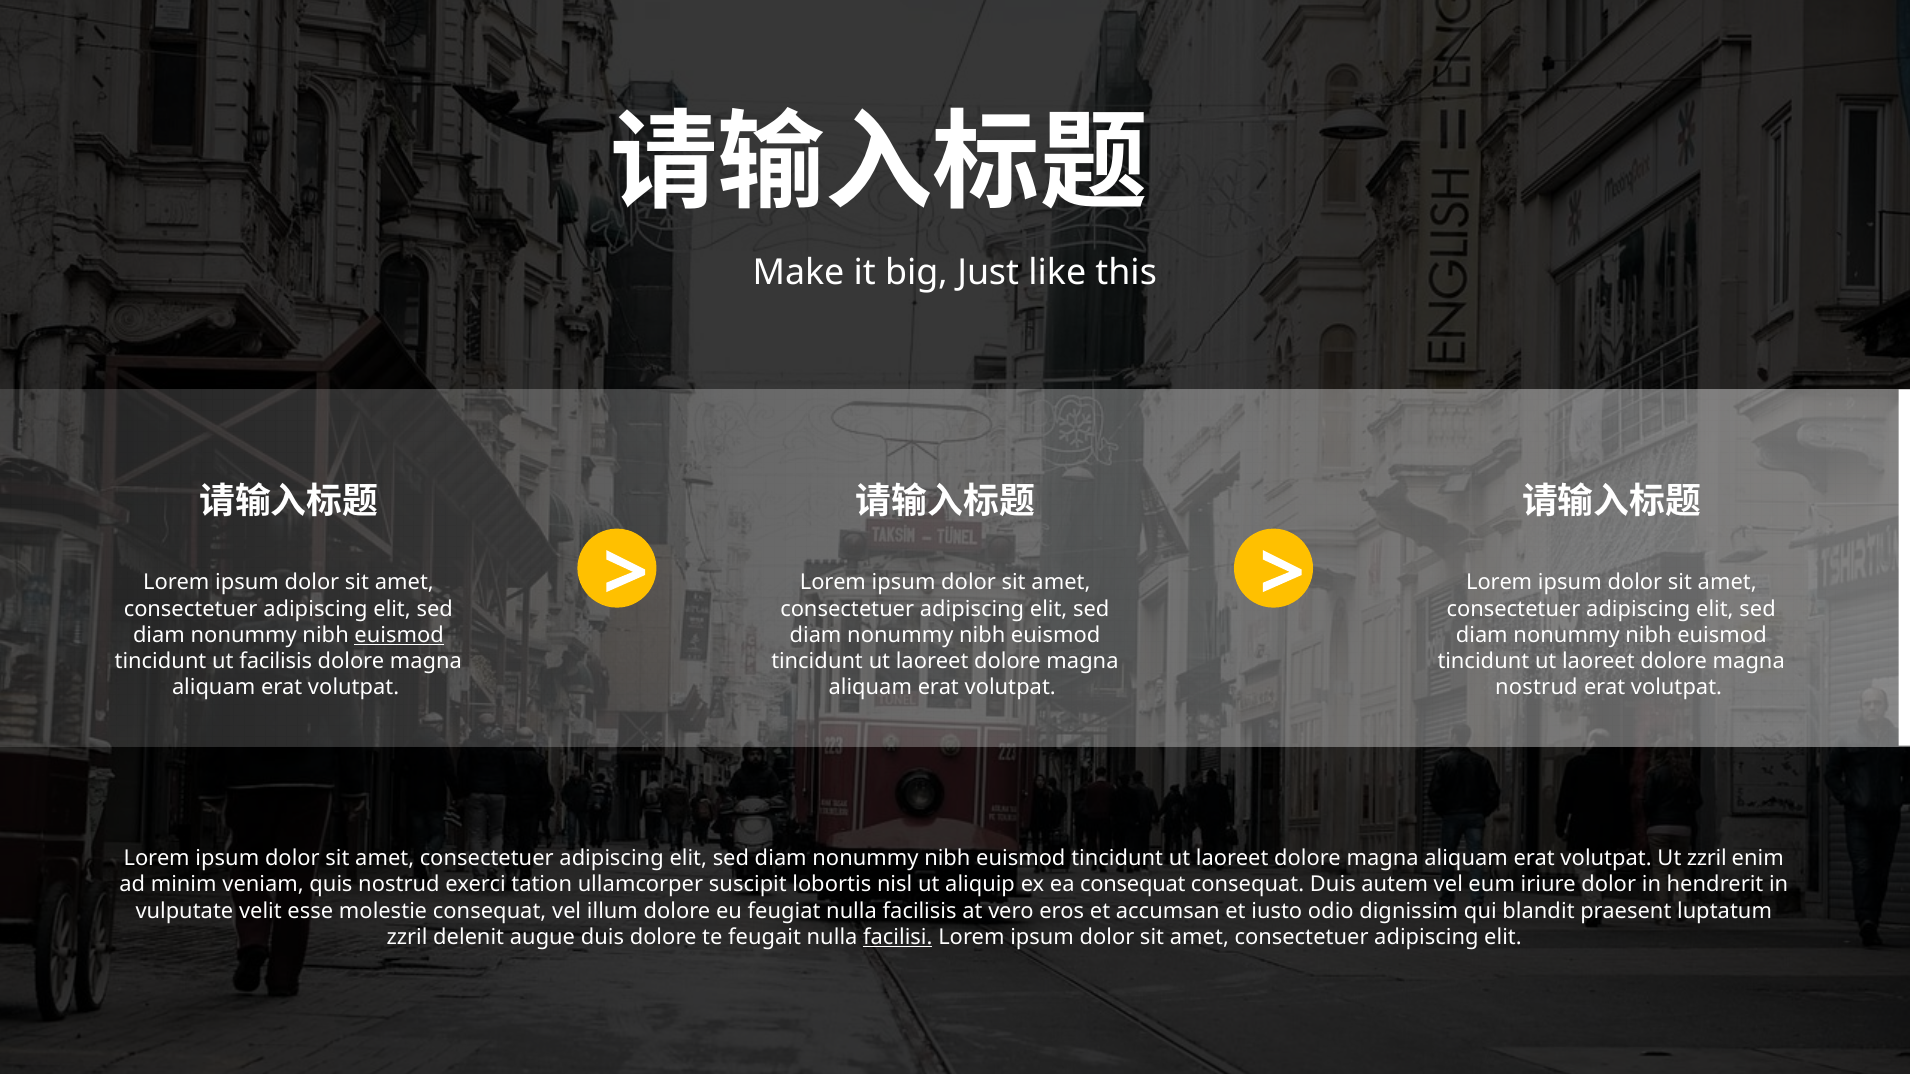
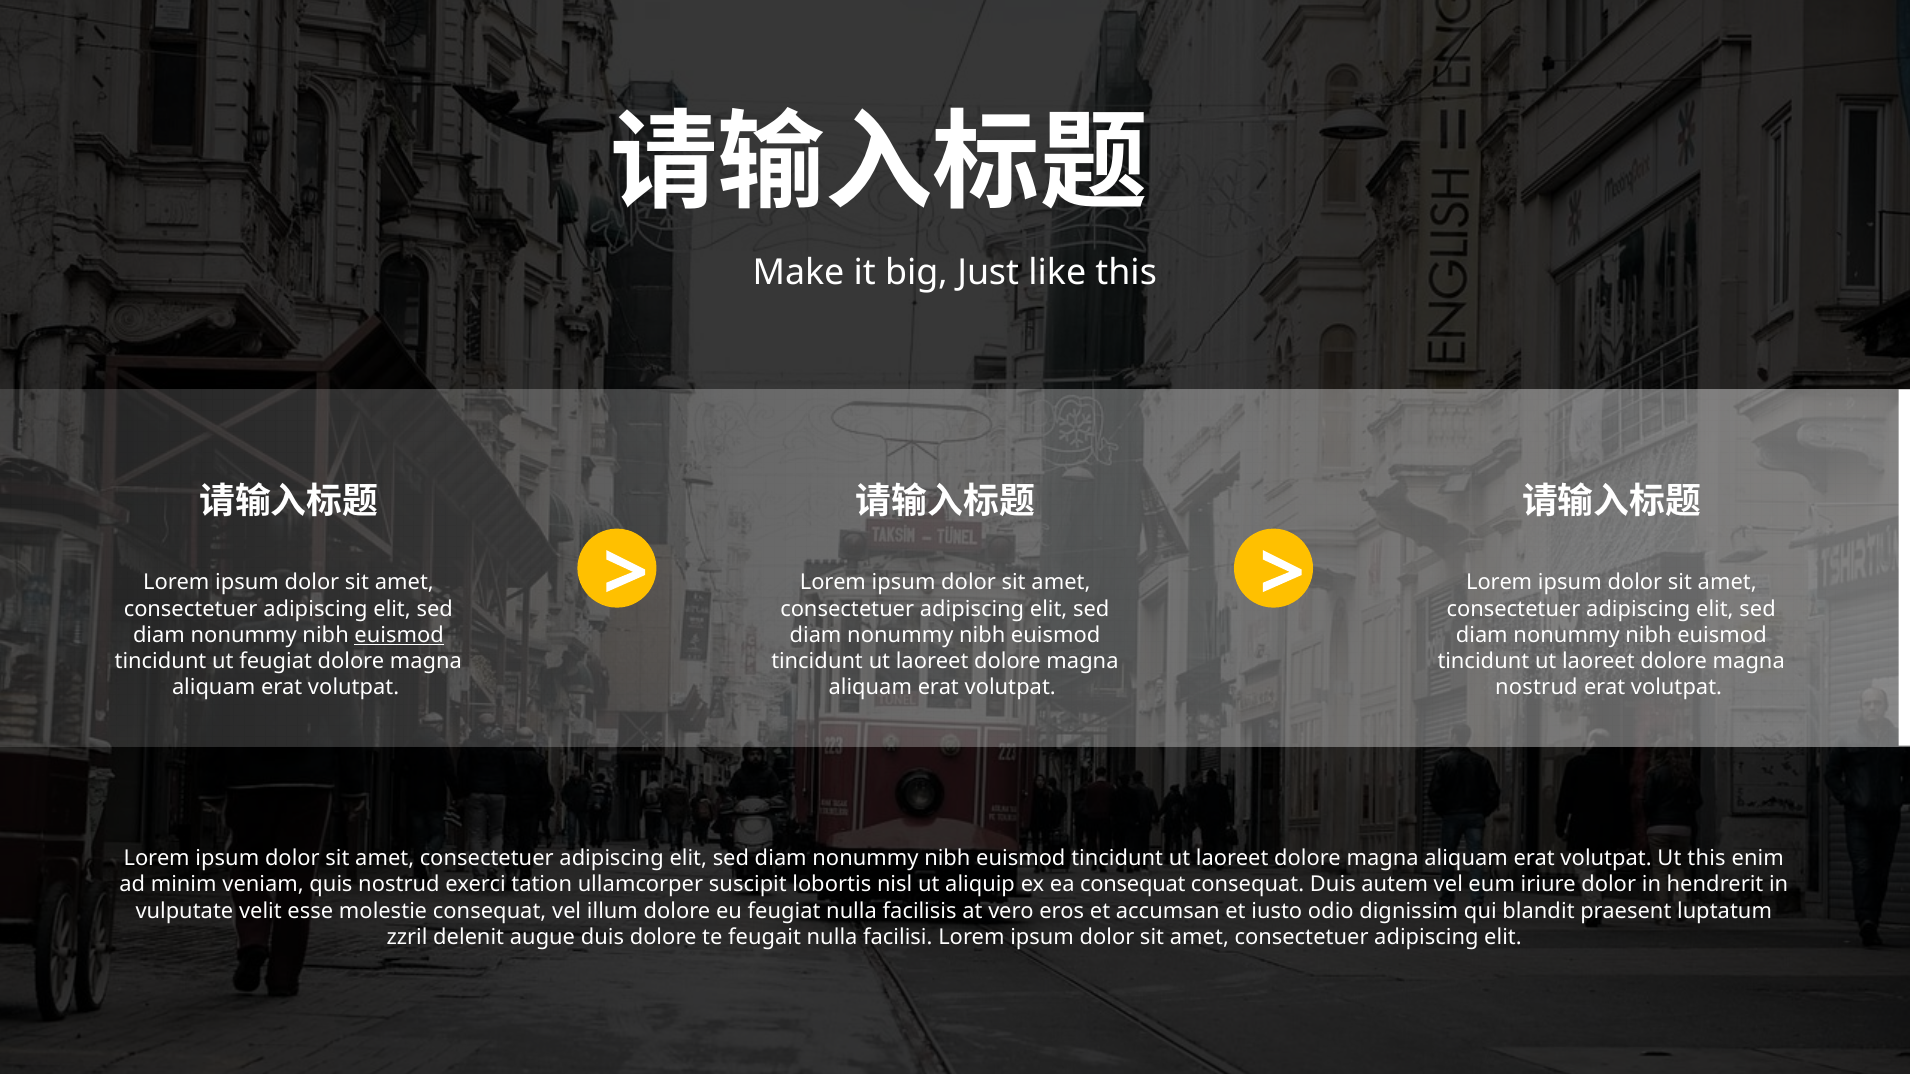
ut facilisis: facilisis -> feugiat (276, 662)
Ut zzril: zzril -> this (1707, 859)
facilisi underline: present -> none (898, 938)
